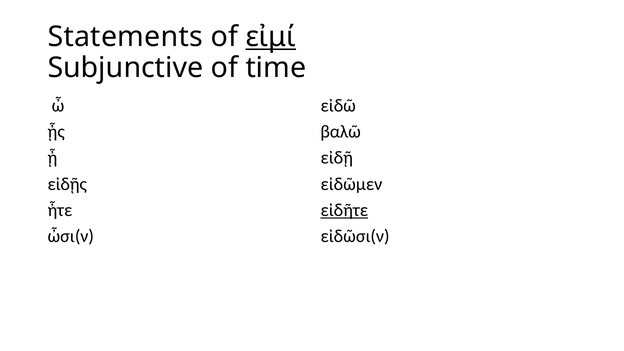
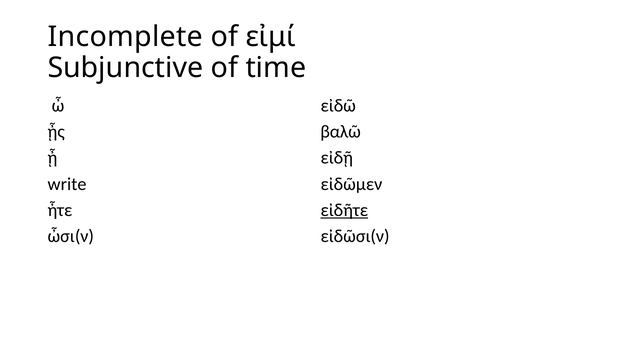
Statements: Statements -> Incomplete (125, 37)
εἰμί underline: present -> none (271, 37)
εἰδῇς: εἰδῇς -> write (67, 184)
